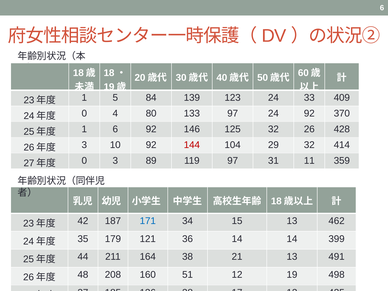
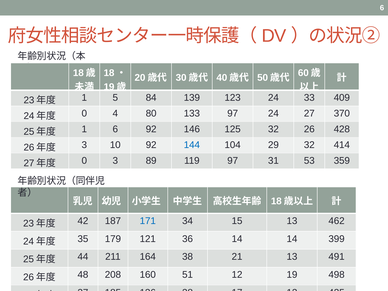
24 92: 92 -> 27 (309, 113)
144 colour: red -> blue (192, 145)
11: 11 -> 53 (309, 161)
